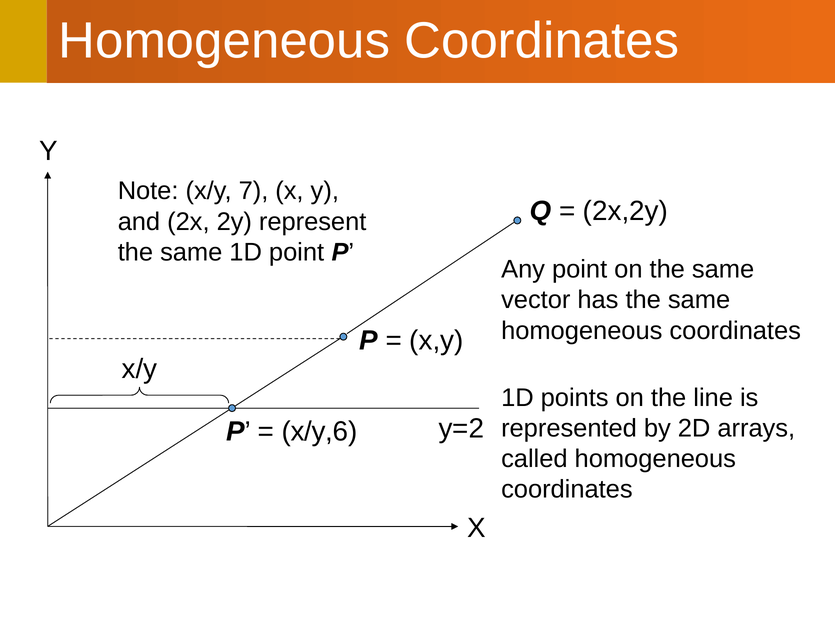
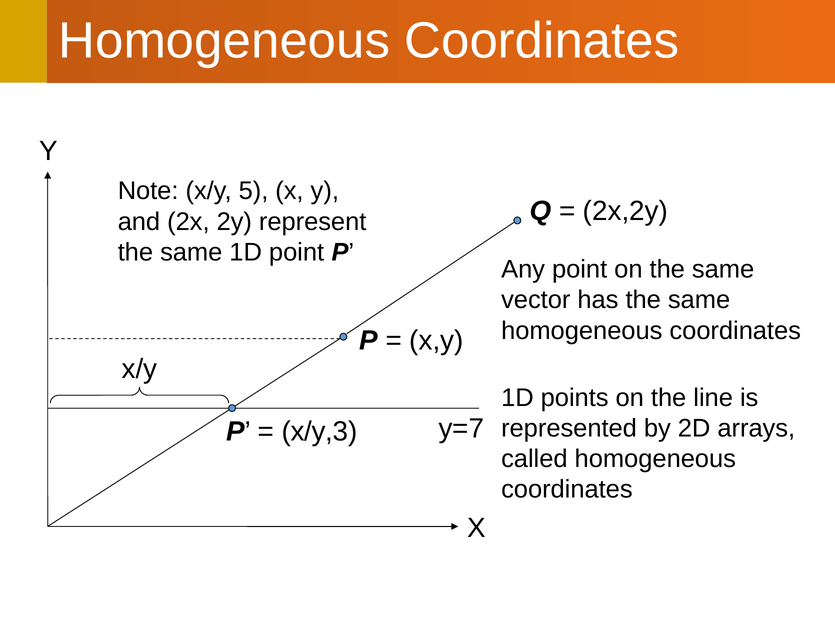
7: 7 -> 5 (254, 191)
y=2: y=2 -> y=7 (461, 429)
x/y,6: x/y,6 -> x/y,3 (319, 432)
